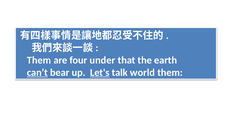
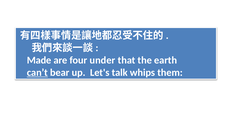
Them: Them -> Made (39, 60)
Let's underline: present -> none (100, 72)
world: world -> whips (143, 72)
